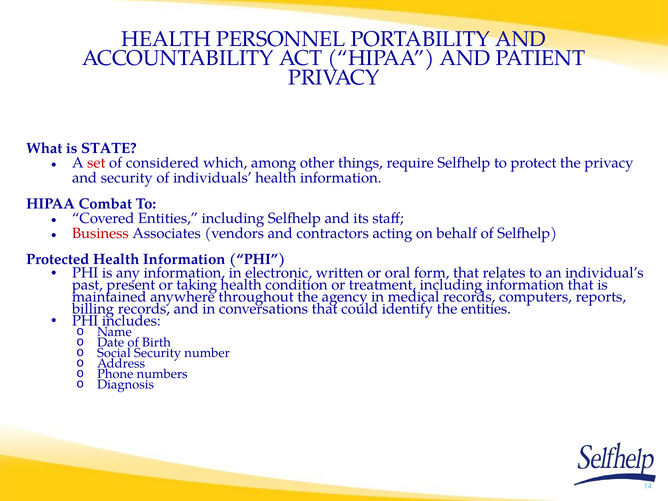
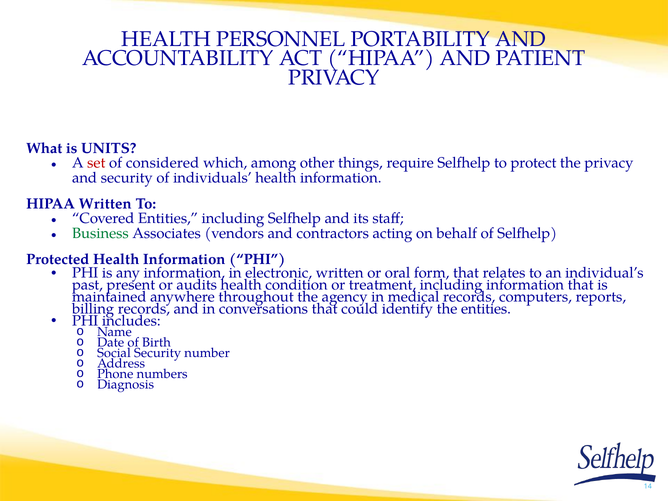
STATE: STATE -> UNITS (109, 148)
HIPAA Combat: Combat -> Written (105, 204)
Business colour: red -> green (100, 233)
taking: taking -> audits (197, 285)
